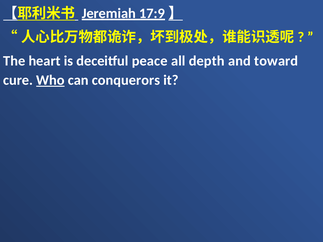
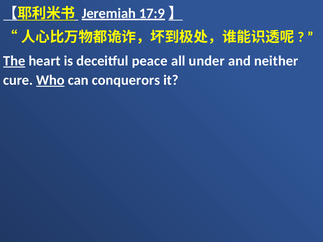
The underline: none -> present (14, 61)
depth: depth -> under (207, 61)
toward: toward -> neither (276, 61)
